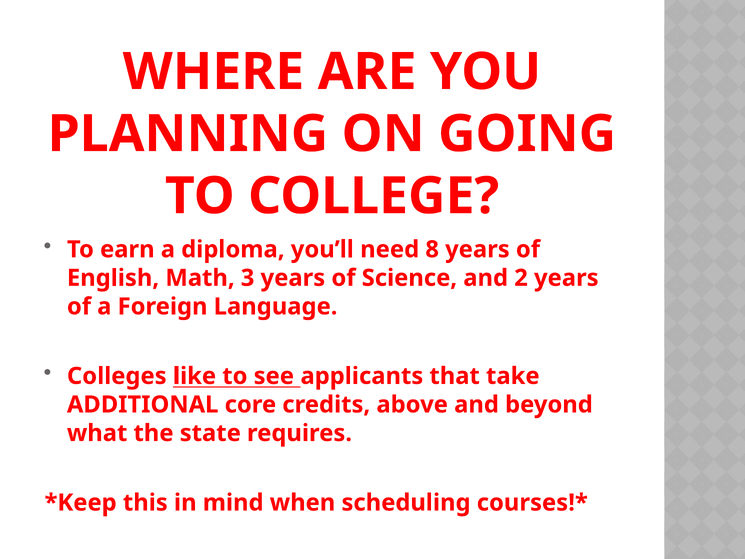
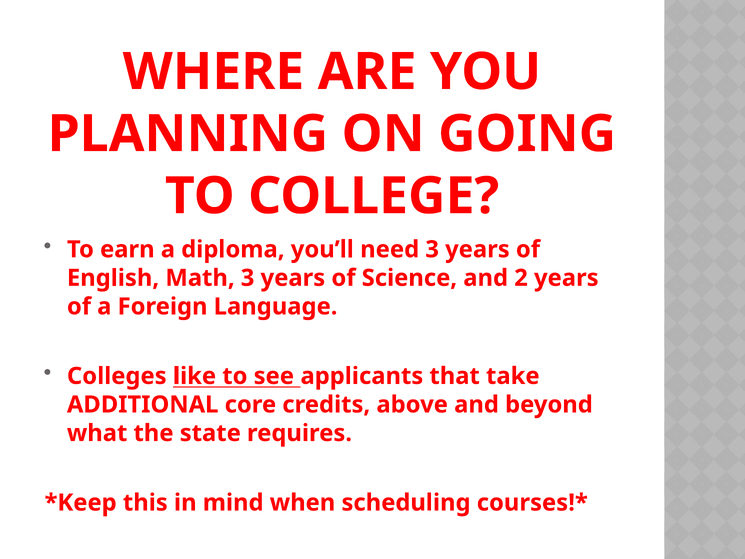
need 8: 8 -> 3 (432, 249)
